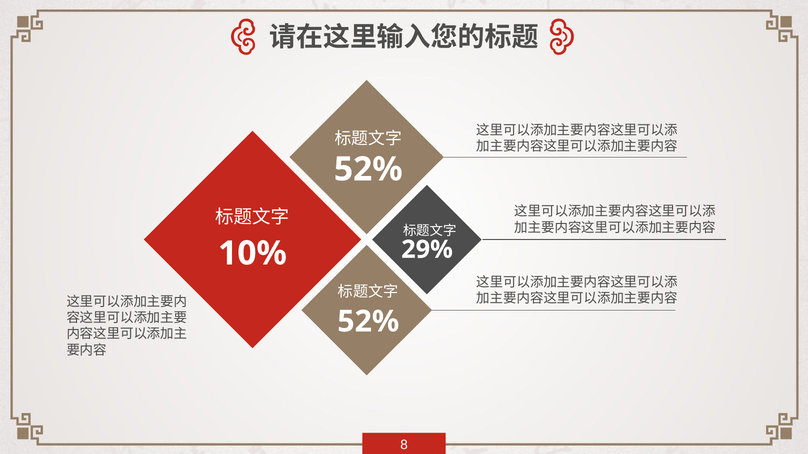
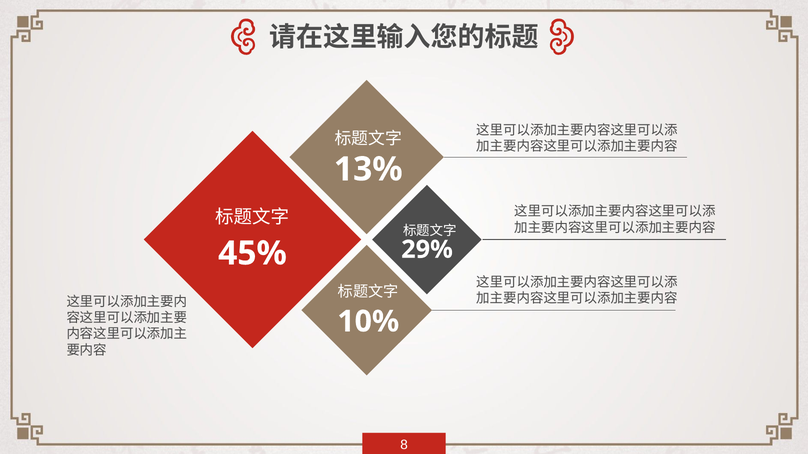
52%: 52% -> 13% (368, 169)
10%: 10% -> 45% (252, 254)
52%: 52% -> 10% (368, 322)
